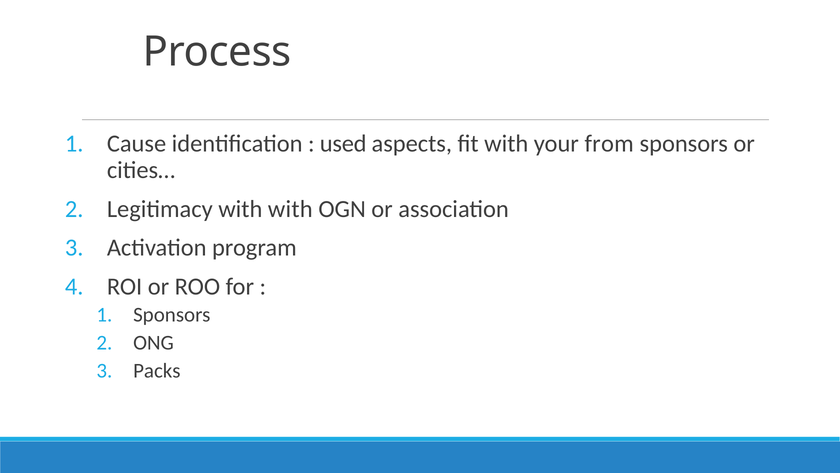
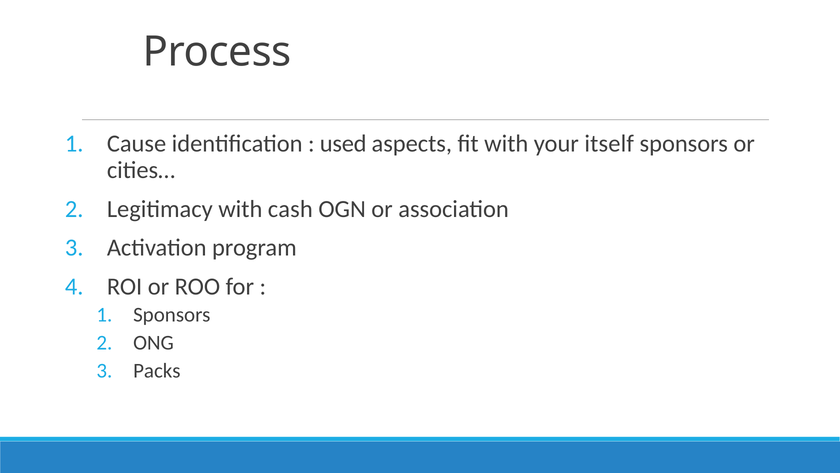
from: from -> itself (609, 144)
with with: with -> cash (290, 209)
